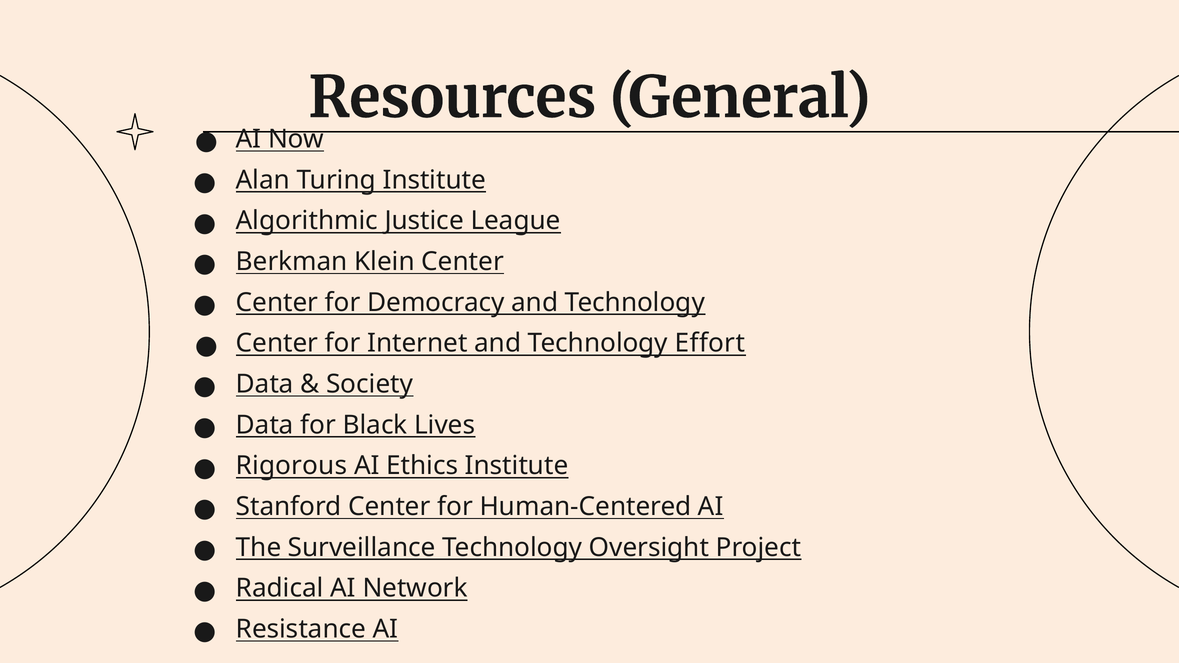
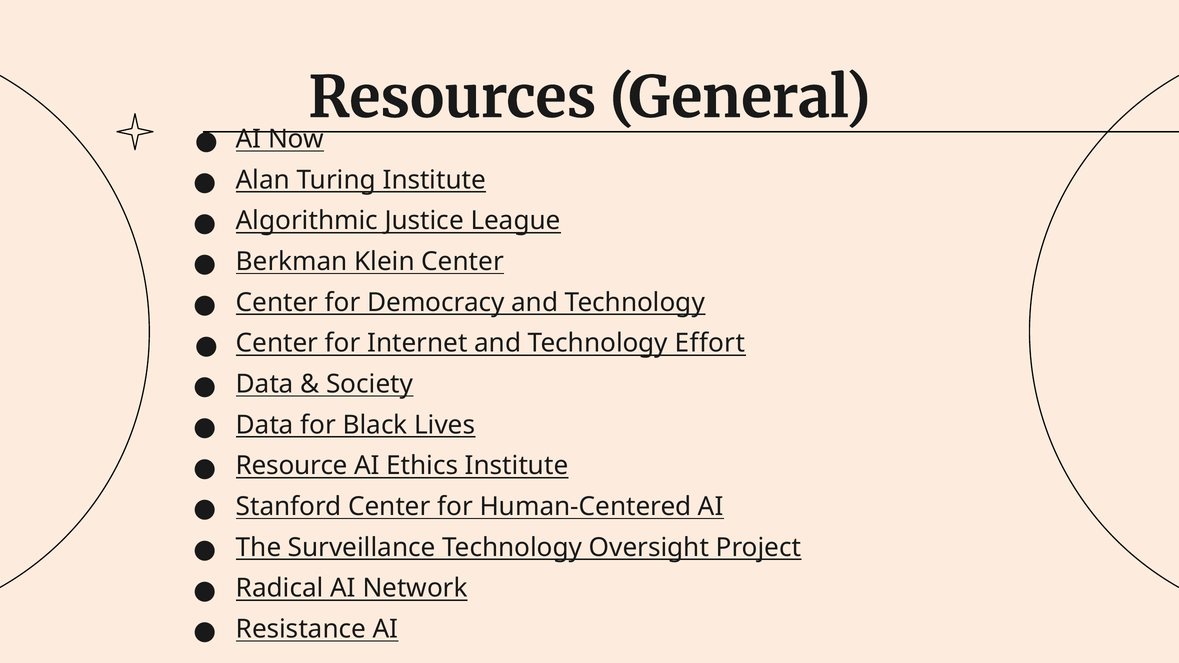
Rigorous: Rigorous -> Resource (292, 466)
